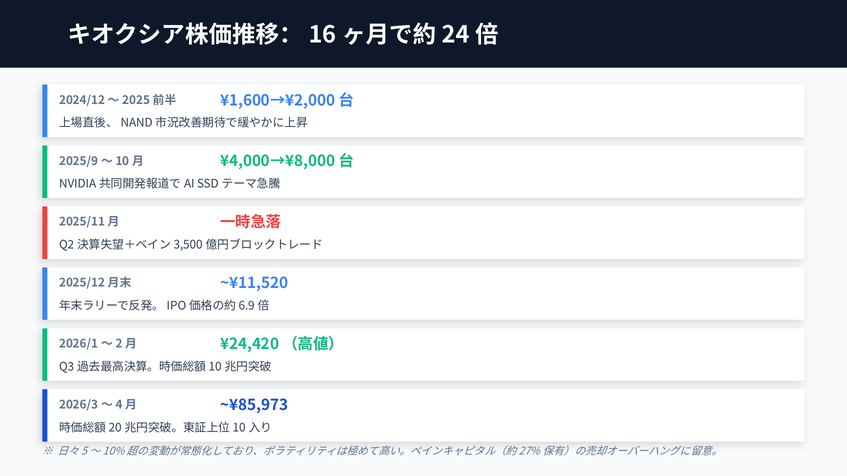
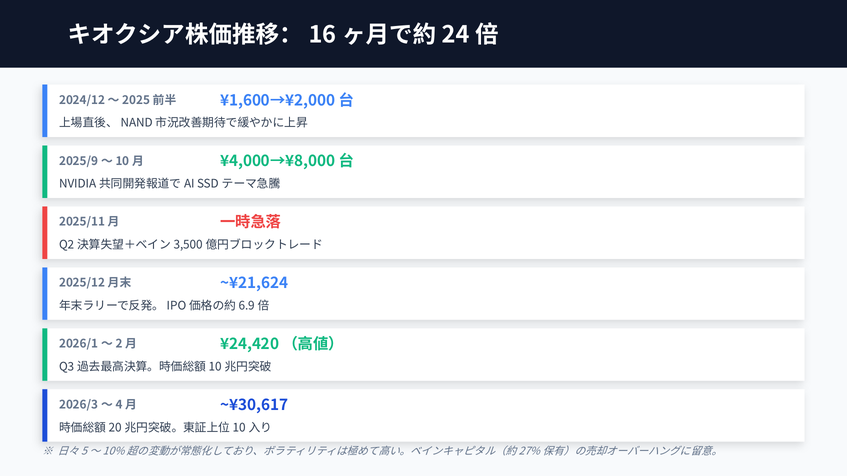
~¥11,520: ~¥11,520 -> ~¥21,624 (254, 284)
~¥85,973: ~¥85,973 -> ~¥30,617 (254, 406)
